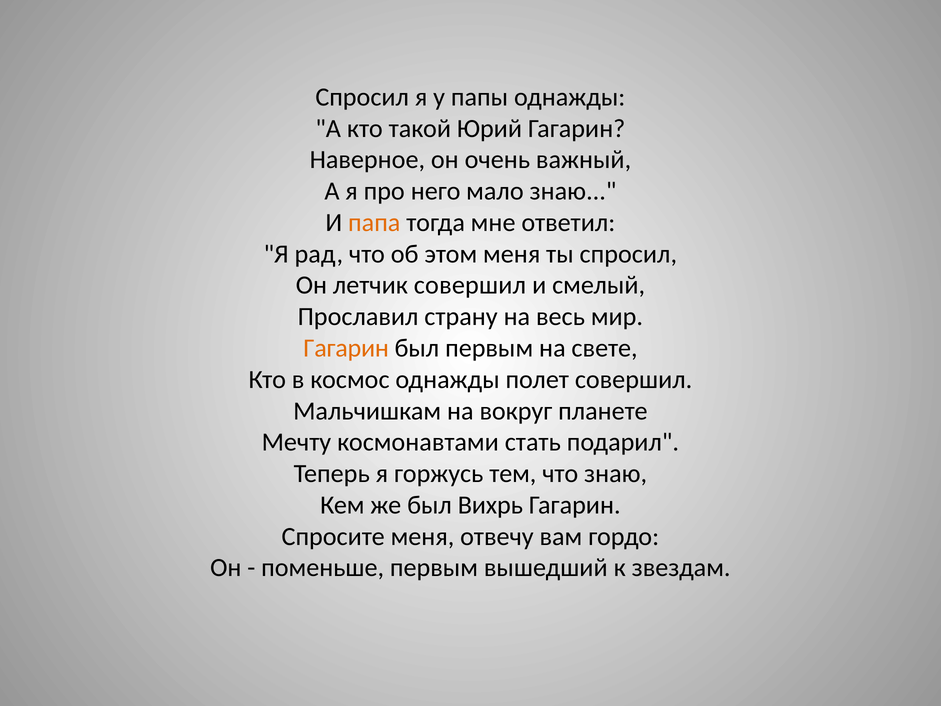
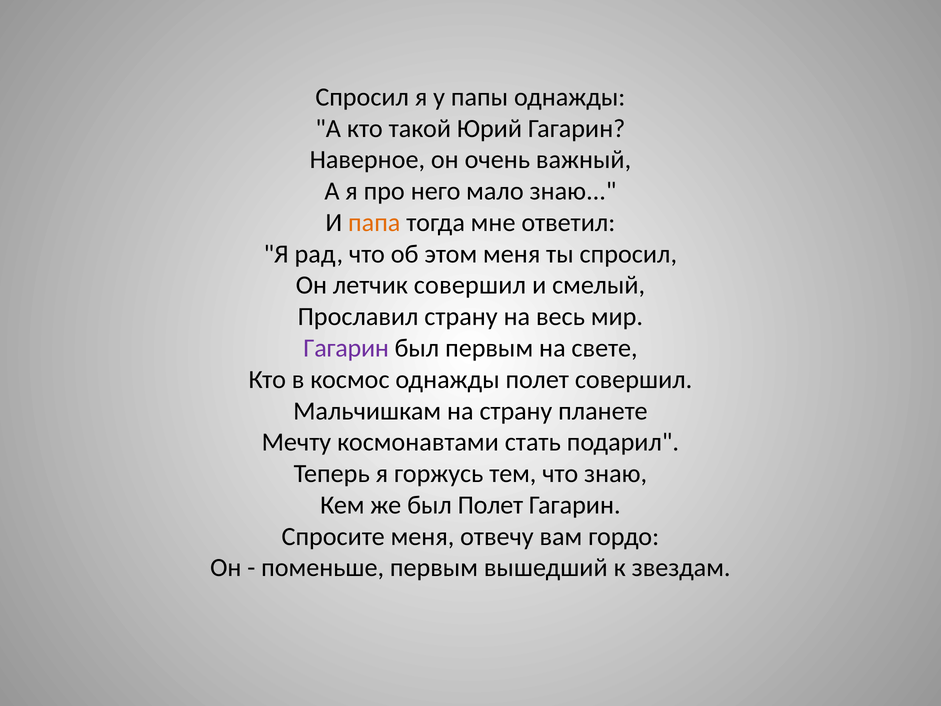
Гагарин colour: orange -> purple (346, 348)
на вокруг: вокруг -> страну (516, 411)
был Вихрь: Вихрь -> Полет (490, 505)
